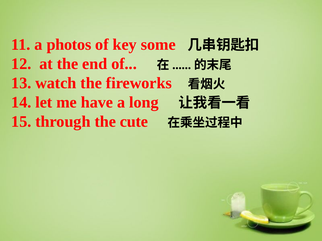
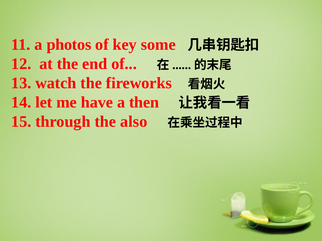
long: long -> then (144, 103)
cute: cute -> also (134, 122)
